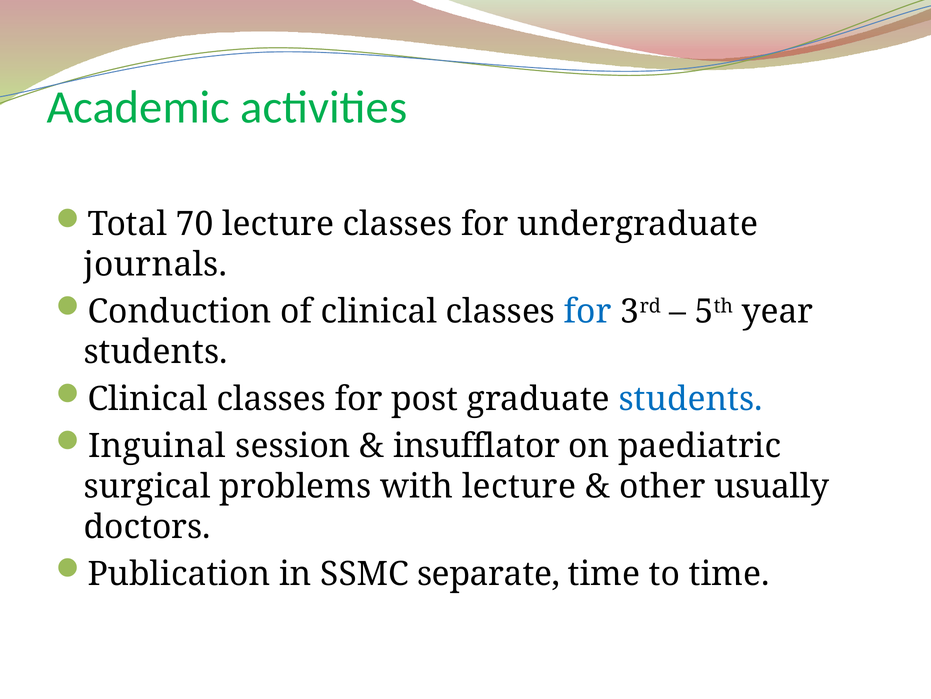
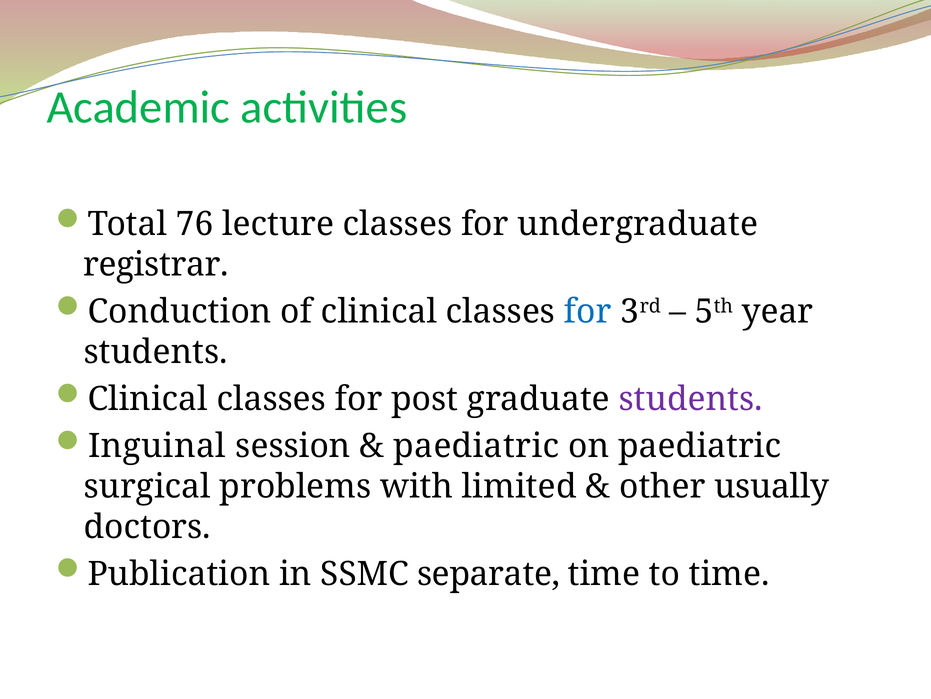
70: 70 -> 76 (195, 224)
journals: journals -> registrar (156, 264)
students colour: blue -> purple (691, 399)
insufflator: insufflator -> paediatric (476, 446)
with lecture: lecture -> limited (519, 486)
